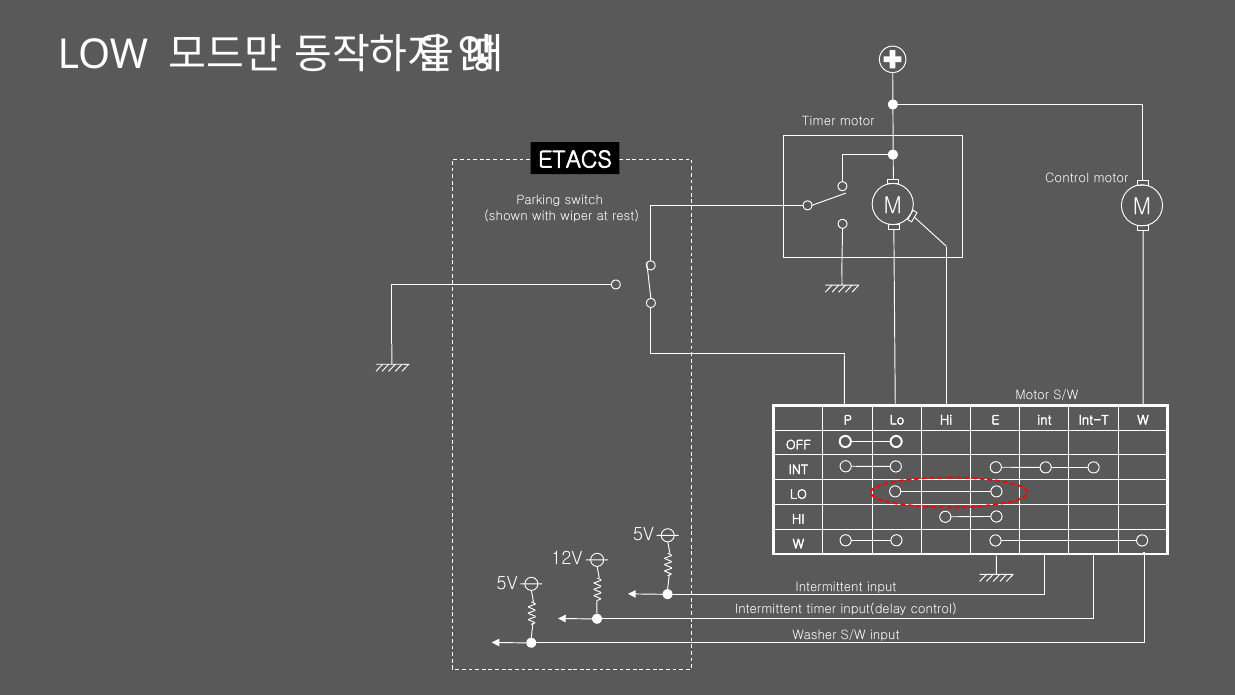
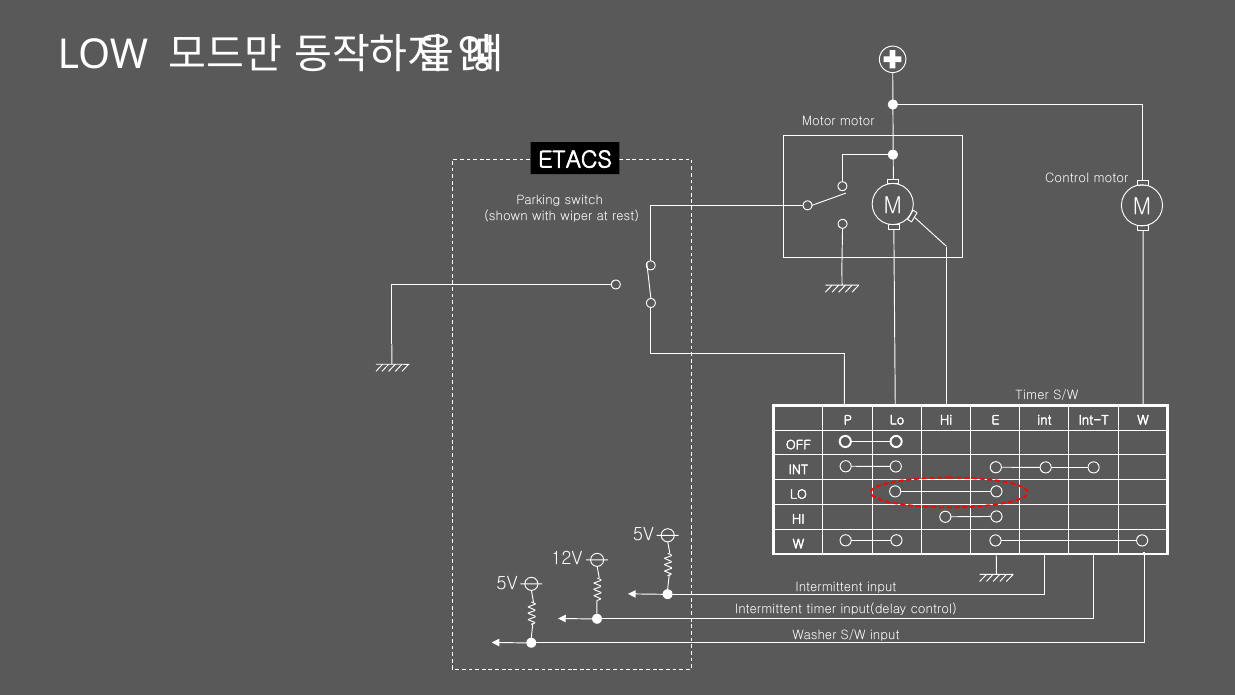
Timer: Timer -> Motor (819, 121)
Motor: Motor -> Timer (1032, 395)
